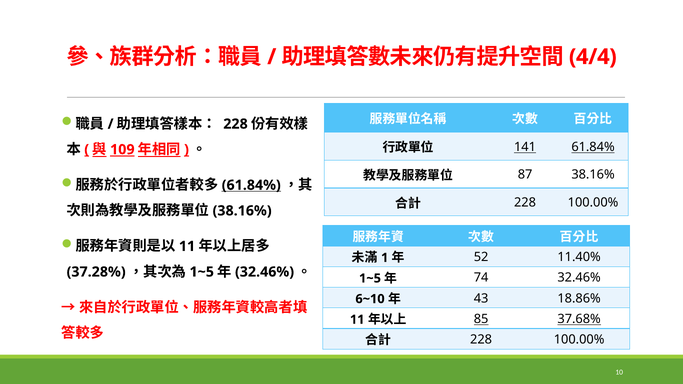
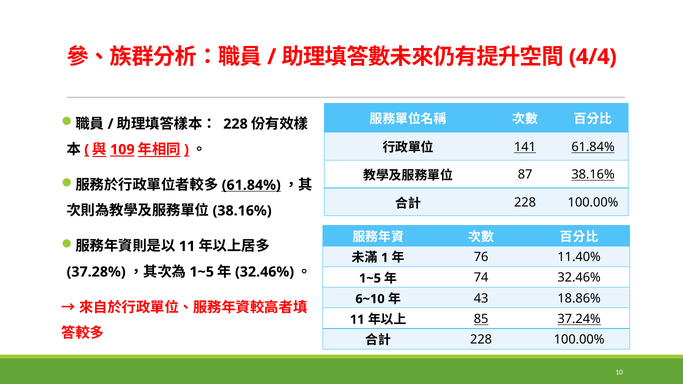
38.16% underline: none -> present (593, 175)
52: 52 -> 76 (481, 257)
37.68%: 37.68% -> 37.24% (579, 319)
